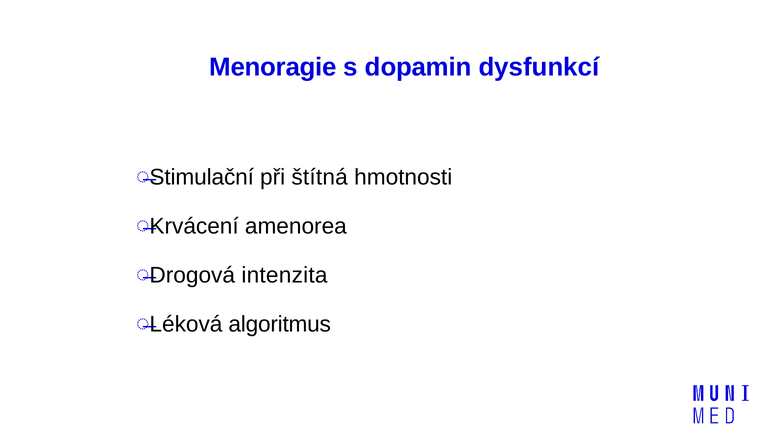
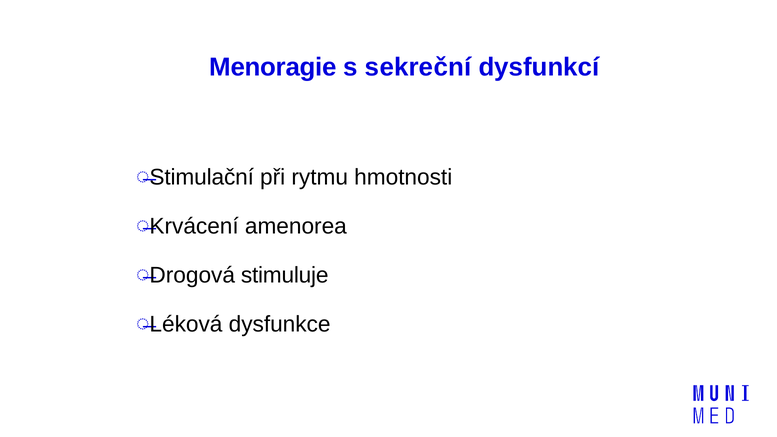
dopamin: dopamin -> sekreční (418, 67)
štítná: štítná -> rytmu (320, 177)
intenzita: intenzita -> stimuluje (285, 275)
algoritmus: algoritmus -> dysfunkce (280, 324)
